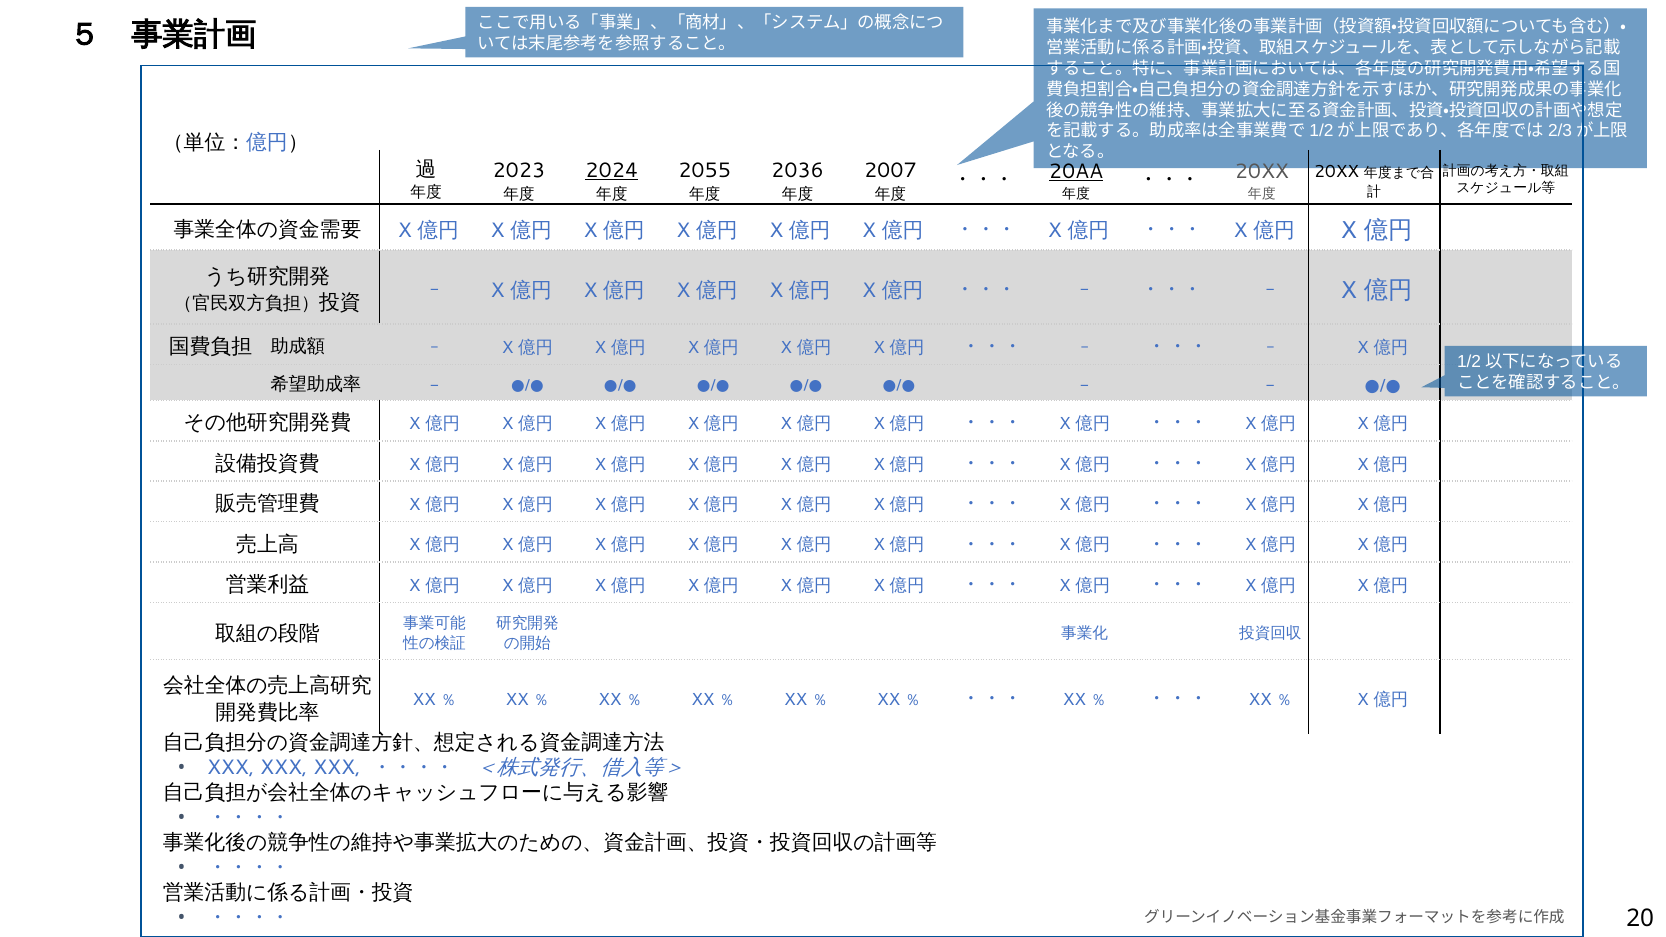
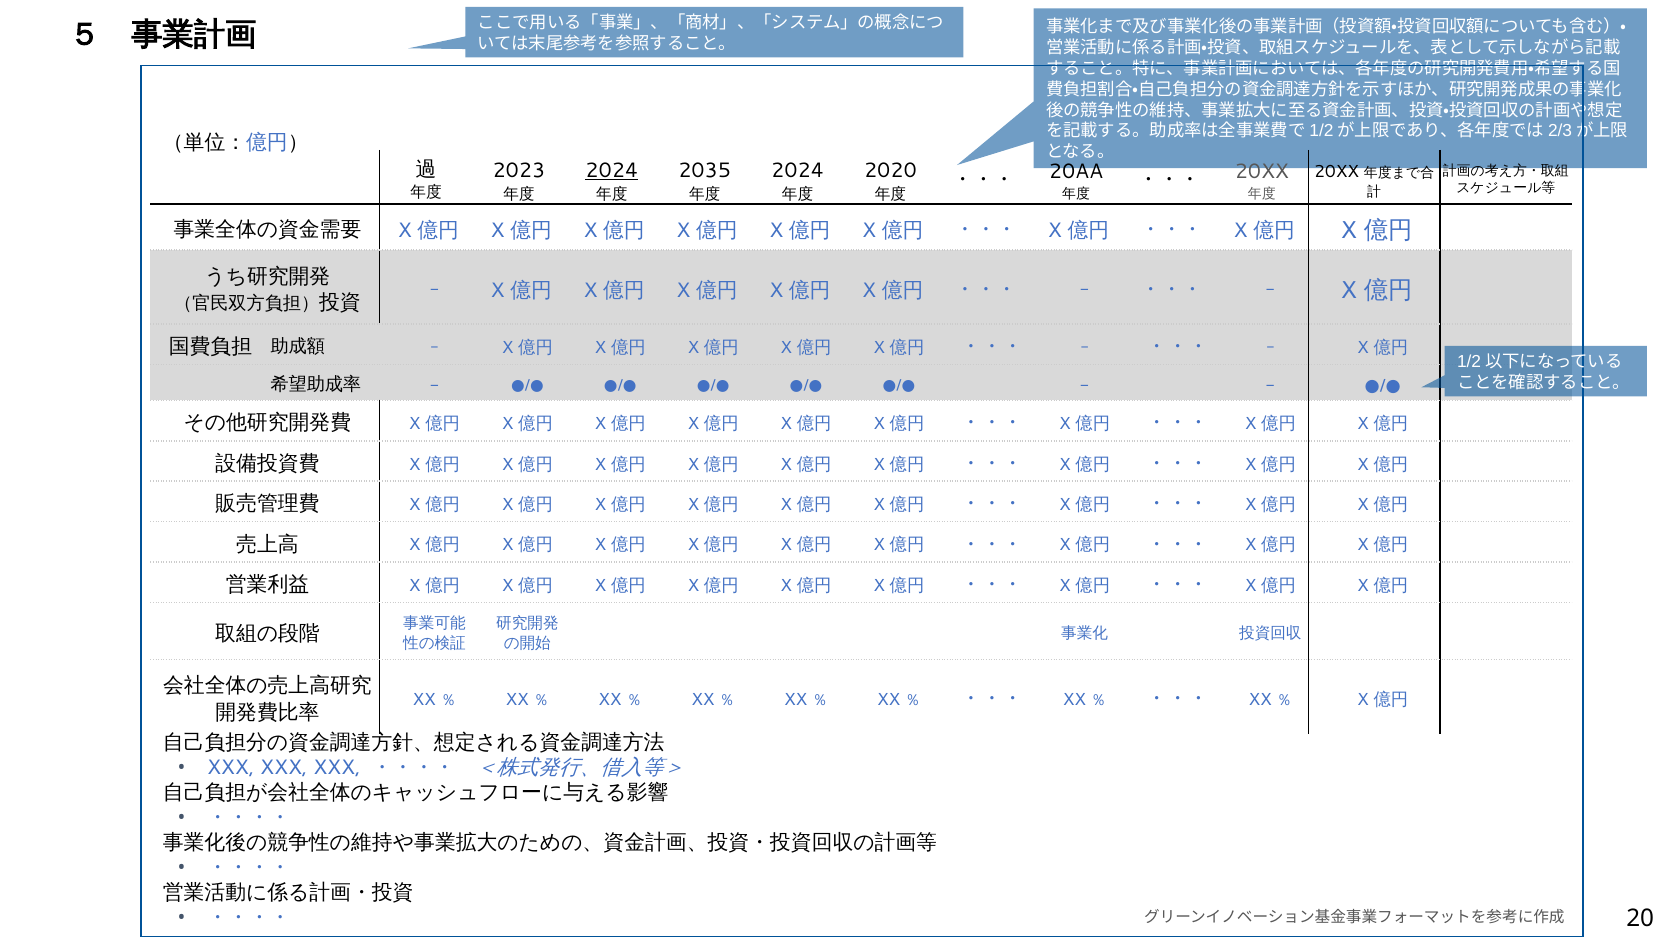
2055: 2055 -> 2035 (705, 171)
2036: 2036 -> 2024 (798, 171)
2007: 2007 -> 2020 (890, 171)
20AA underline: present -> none (1076, 172)
